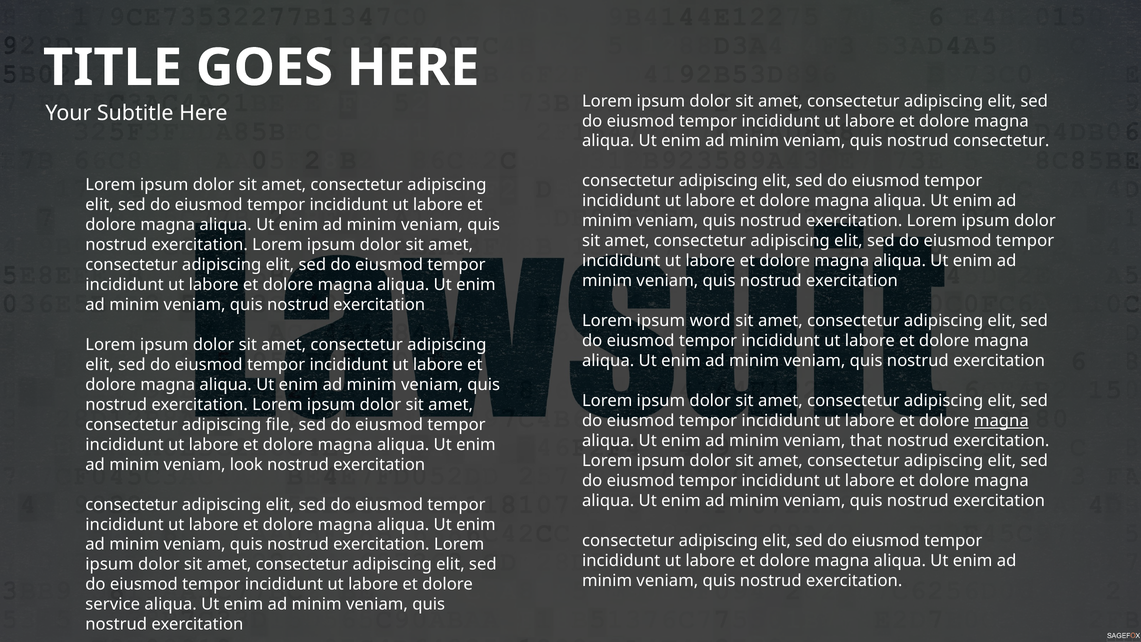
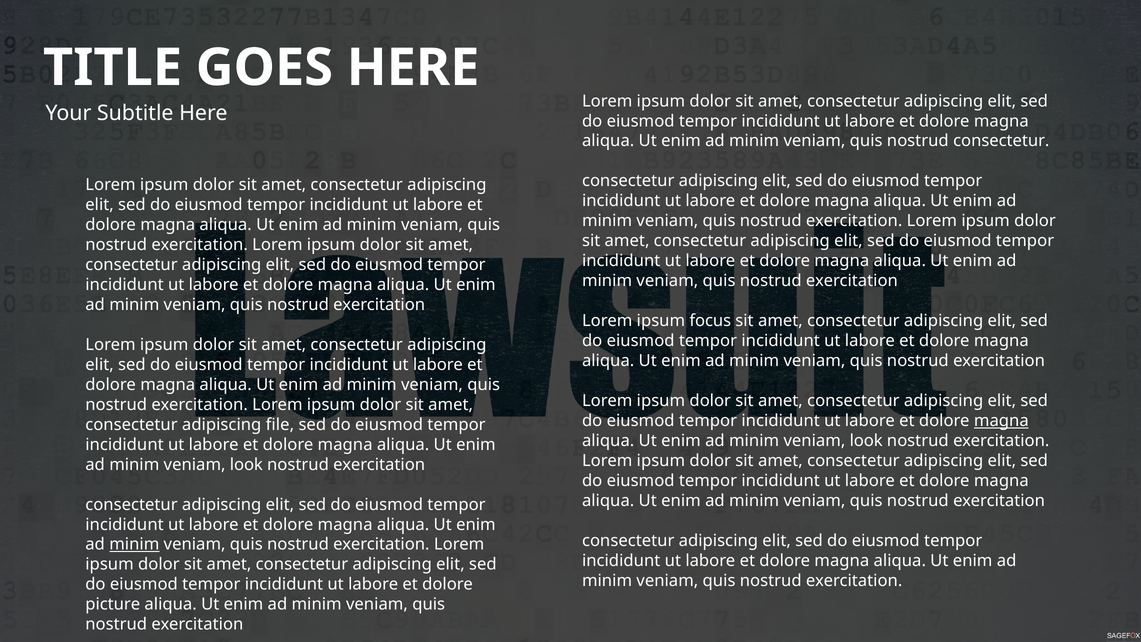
word: word -> focus (710, 321)
that: that -> look (866, 441)
minim underline: none -> present (134, 544)
service: service -> picture (113, 604)
